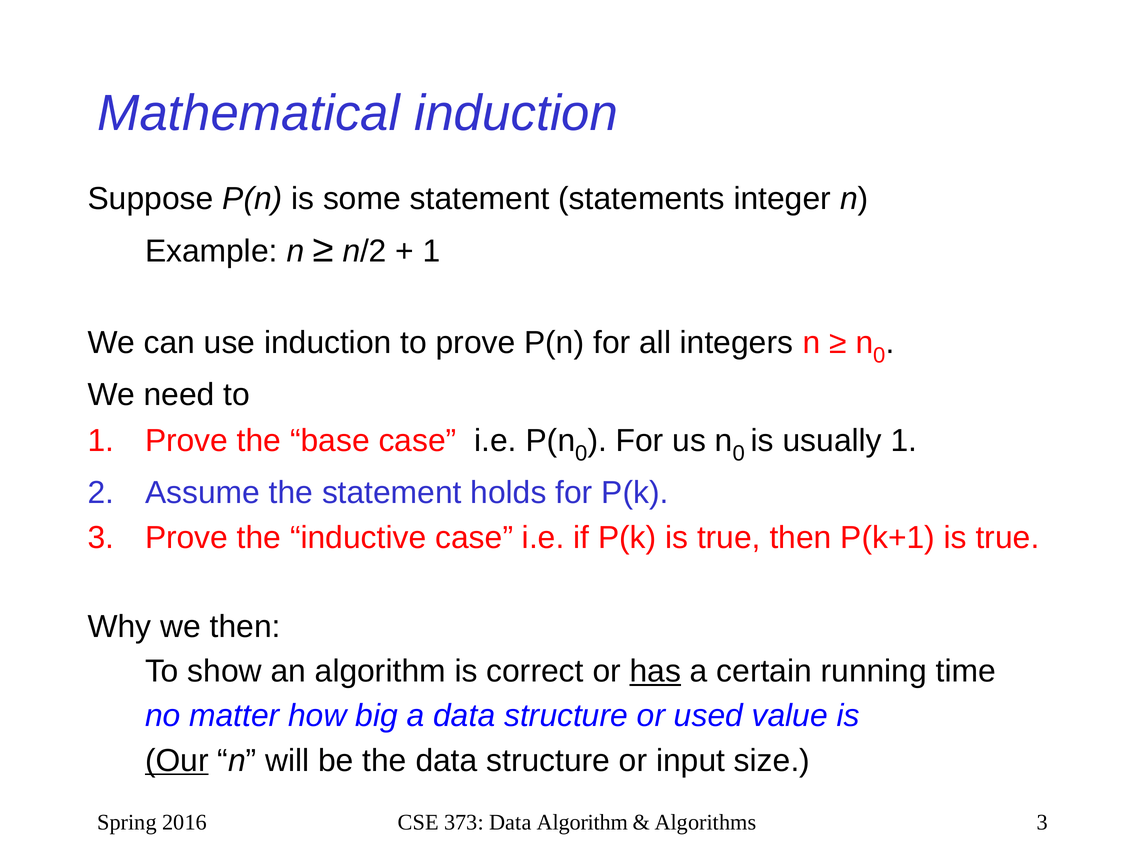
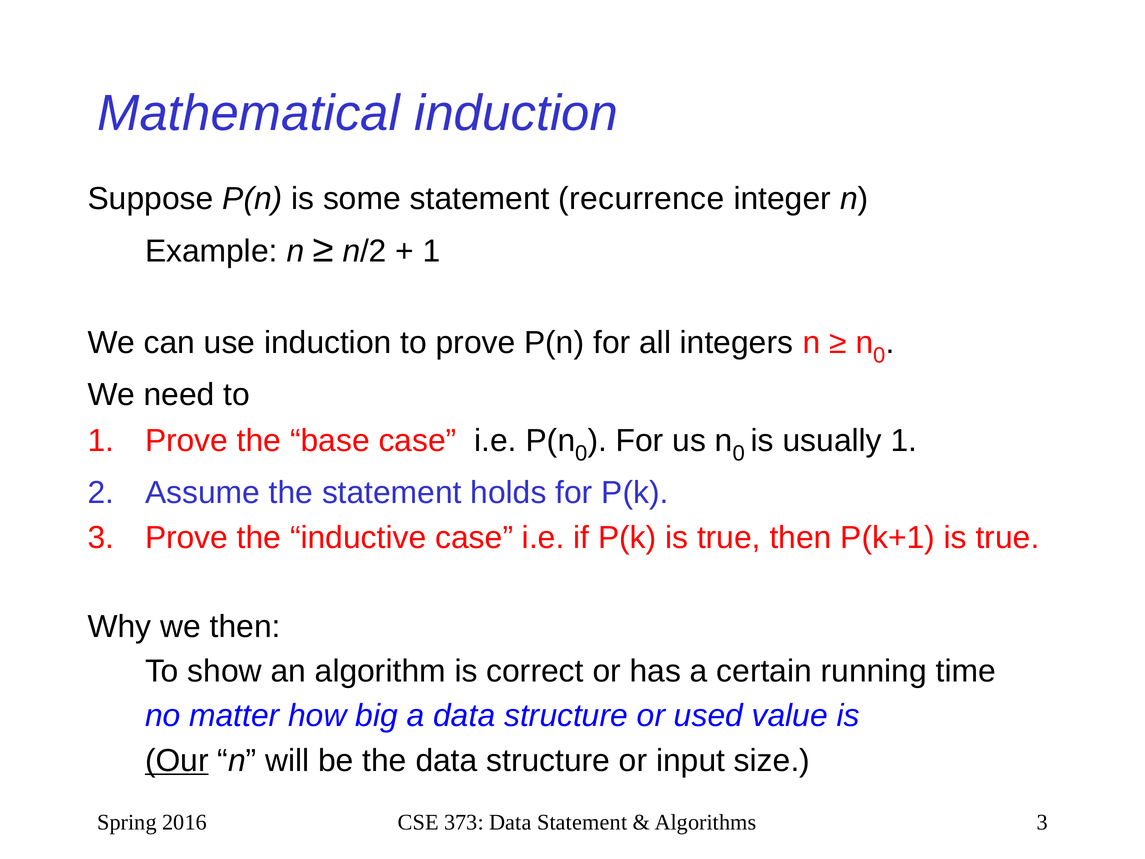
statements: statements -> recurrence (641, 199)
has underline: present -> none (655, 671)
Data Algorithm: Algorithm -> Statement (582, 822)
